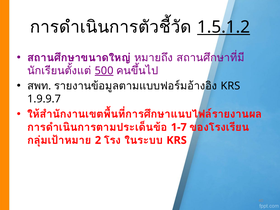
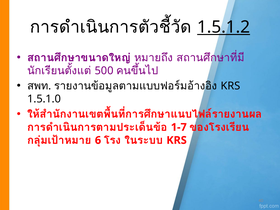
500 underline: present -> none (104, 71)
1.9.9.7: 1.9.9.7 -> 1.5.1.0 (44, 99)
2: 2 -> 6 (98, 140)
